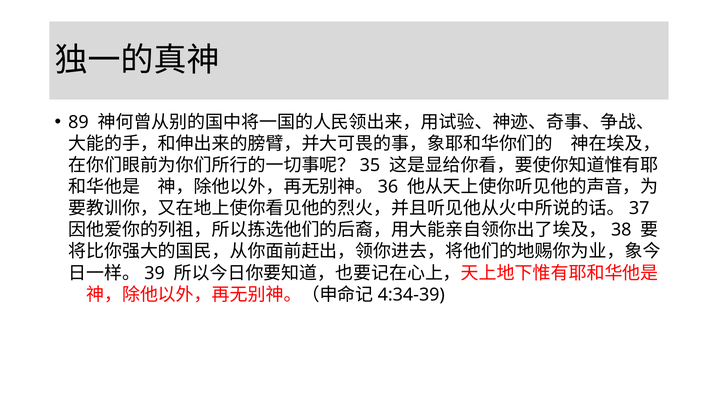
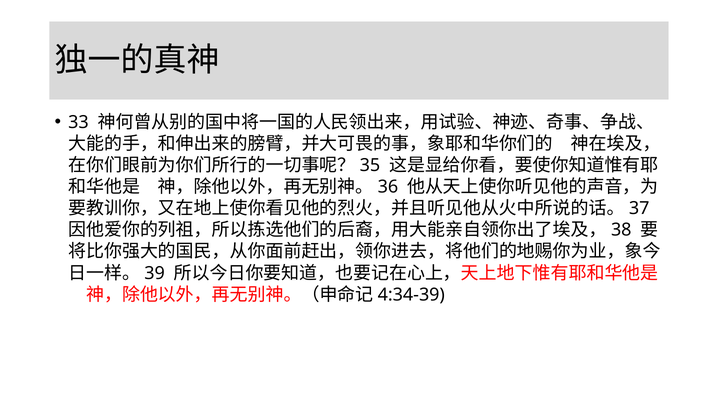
89: 89 -> 33 (78, 122)
